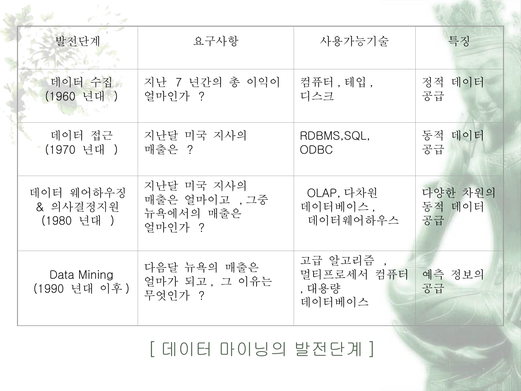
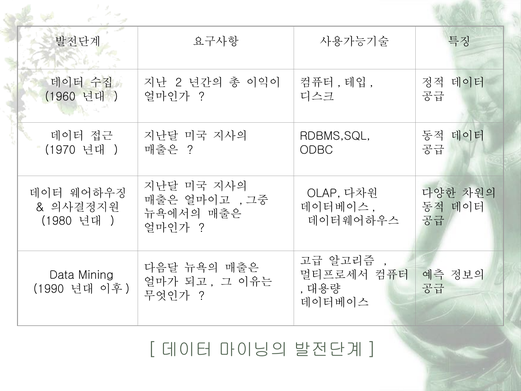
7: 7 -> 2 (179, 83)
